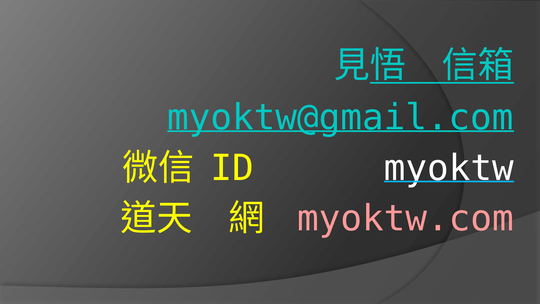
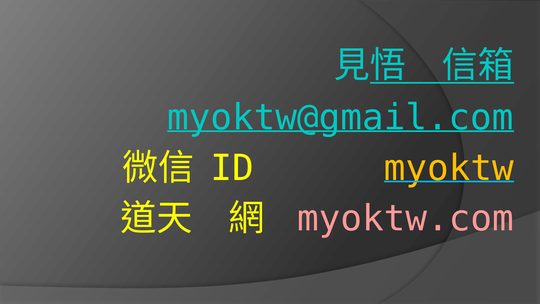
myoktw colour: white -> yellow (449, 168)
